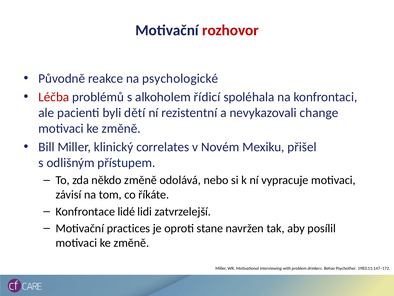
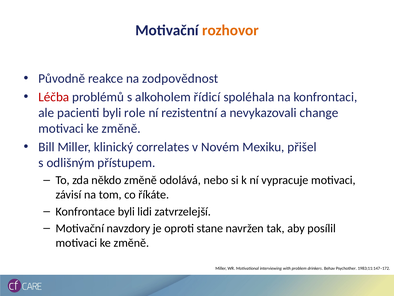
rozhovor colour: red -> orange (231, 30)
psychologické: psychologické -> zodpovědnost (180, 78)
dětí: dětí -> role (135, 113)
Konfrontace lidé: lidé -> byli (126, 211)
practices: practices -> navzdory (128, 228)
